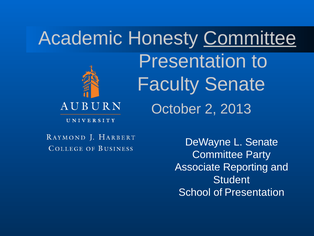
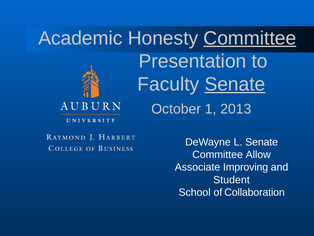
Senate underline: none -> present (235, 84)
2: 2 -> 1 (211, 109)
Party: Party -> Allow (258, 154)
Reporting: Reporting -> Improving (246, 167)
of Presentation: Presentation -> Collaboration (255, 192)
